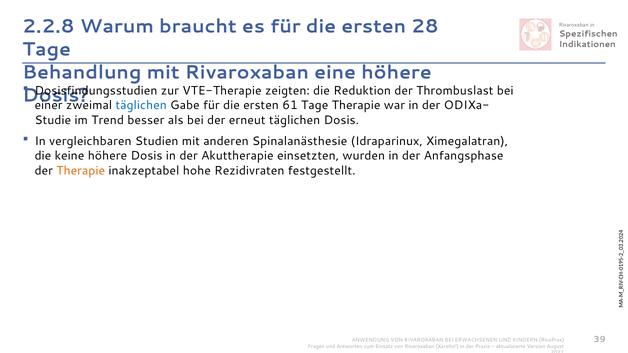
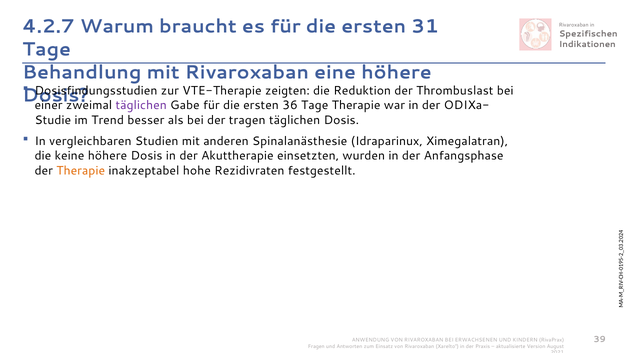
2.2.8: 2.2.8 -> 4.2.7 (48, 26)
28: 28 -> 31 (425, 26)
täglichen colour: blue -> purple (141, 105)
61: 61 -> 36 (290, 105)
erneut: erneut -> tragen (247, 120)
